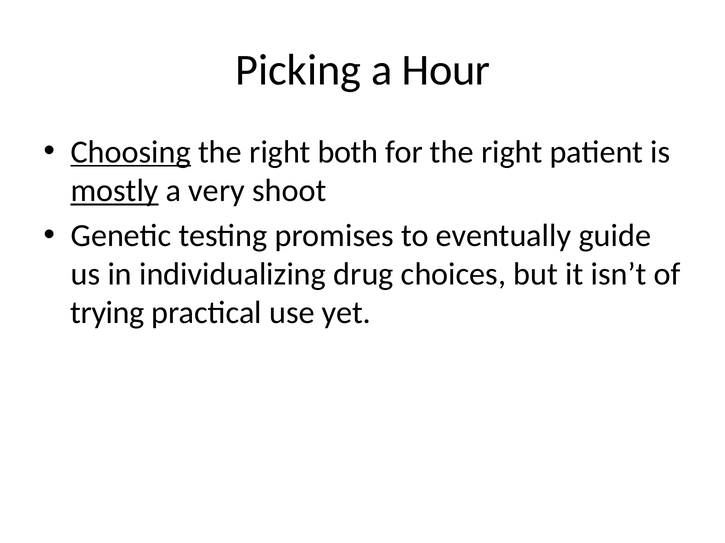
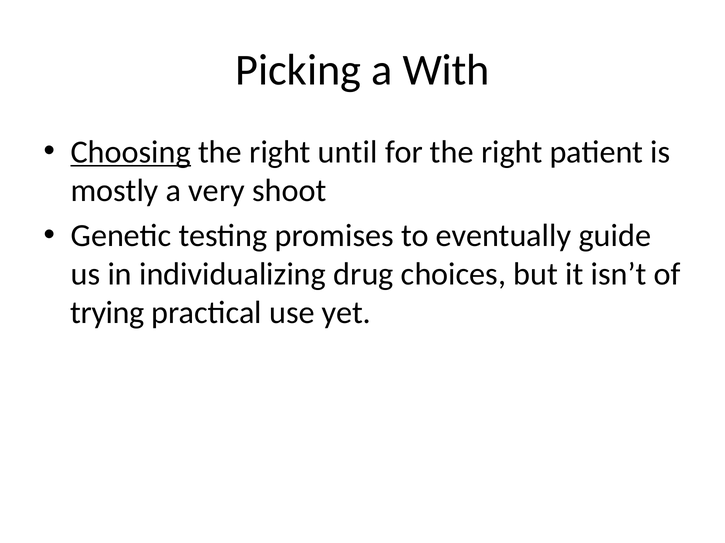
Hour: Hour -> With (446, 70)
both: both -> until (348, 152)
mostly underline: present -> none (115, 191)
